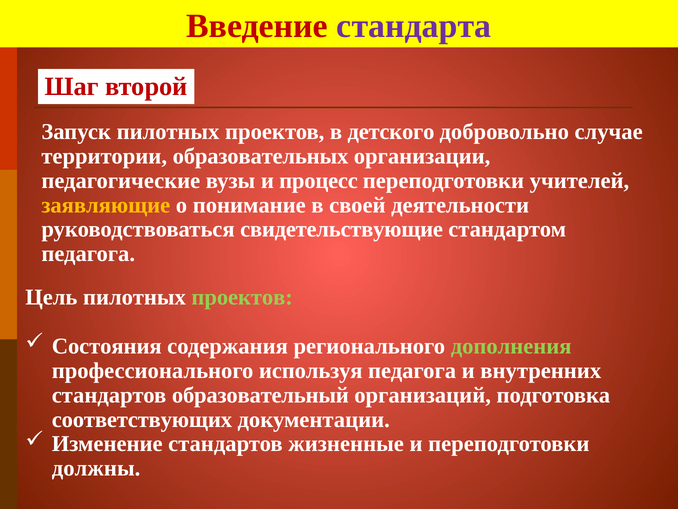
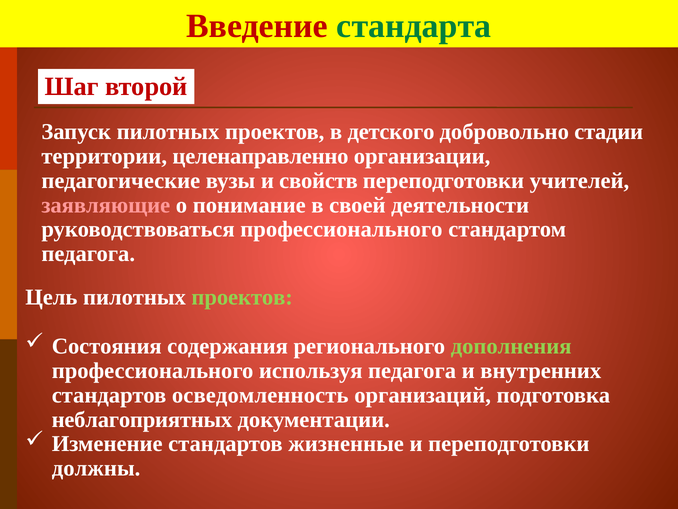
стандарта colour: purple -> green (414, 26)
случае: случае -> стадии (609, 132)
образовательных: образовательных -> целенаправленно (261, 156)
процесс: процесс -> свойств (318, 180)
заявляющие colour: yellow -> pink (106, 205)
руководствоваться свидетельствующие: свидетельствующие -> профессионального (341, 229)
образовательный: образовательный -> осведомленность (260, 395)
соответствующих: соответствующих -> неблагоприятных (142, 419)
